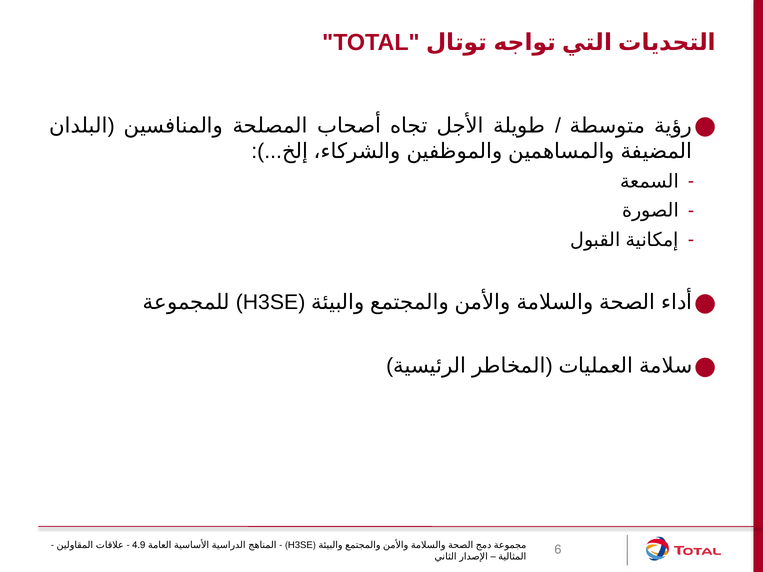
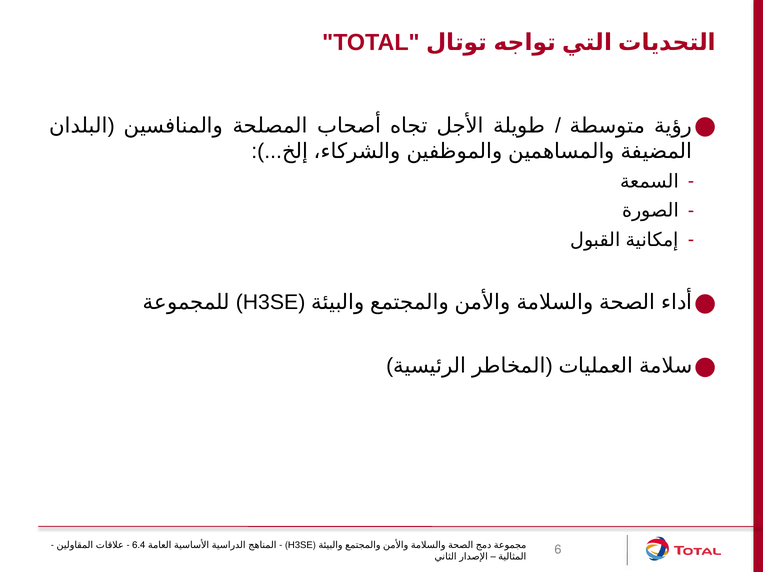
4.9: 4.9 -> 6.4 (139, 545)
